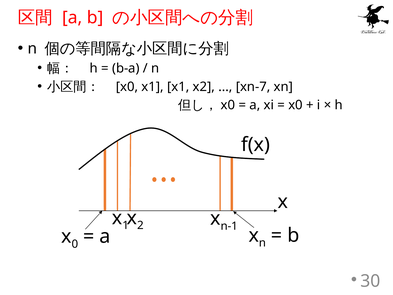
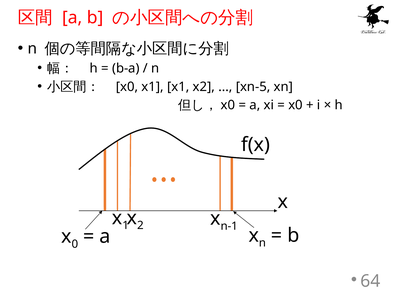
xn-7: xn-7 -> xn-5 (253, 87)
30: 30 -> 64 (370, 281)
